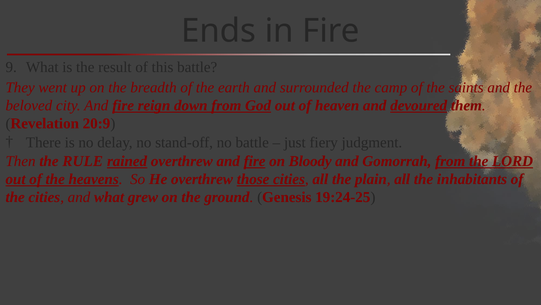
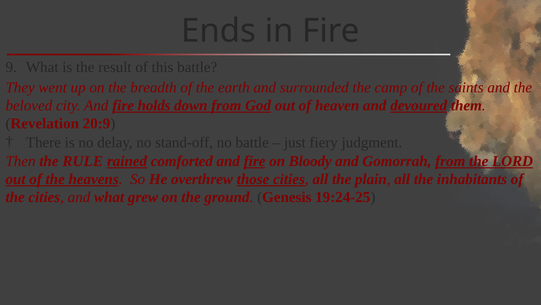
reign: reign -> holds (154, 105)
rained overthrew: overthrew -> comforted (182, 161)
